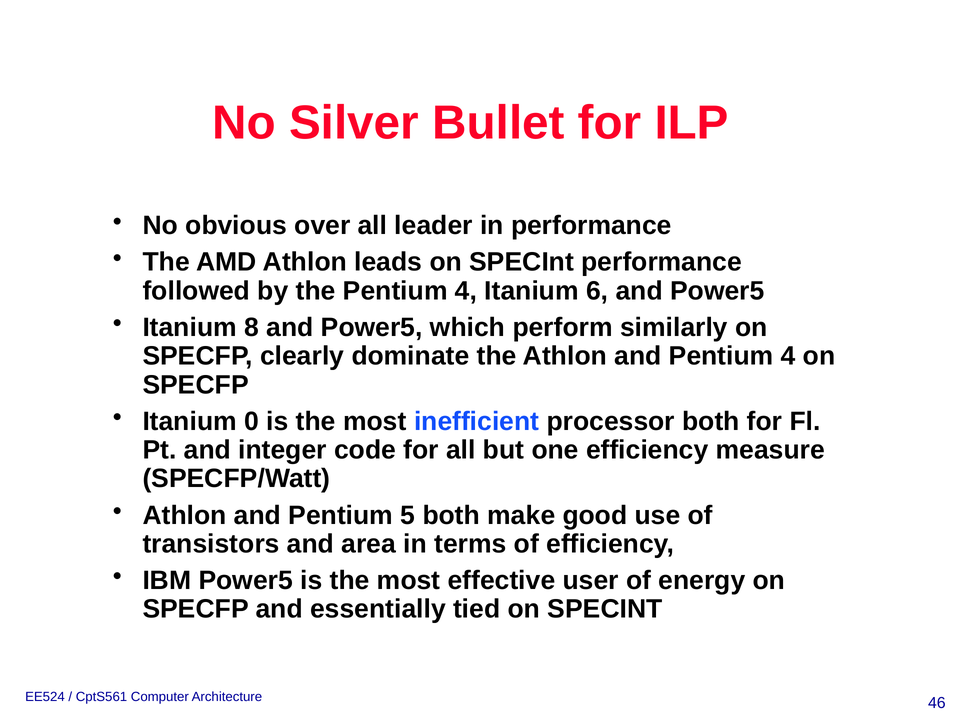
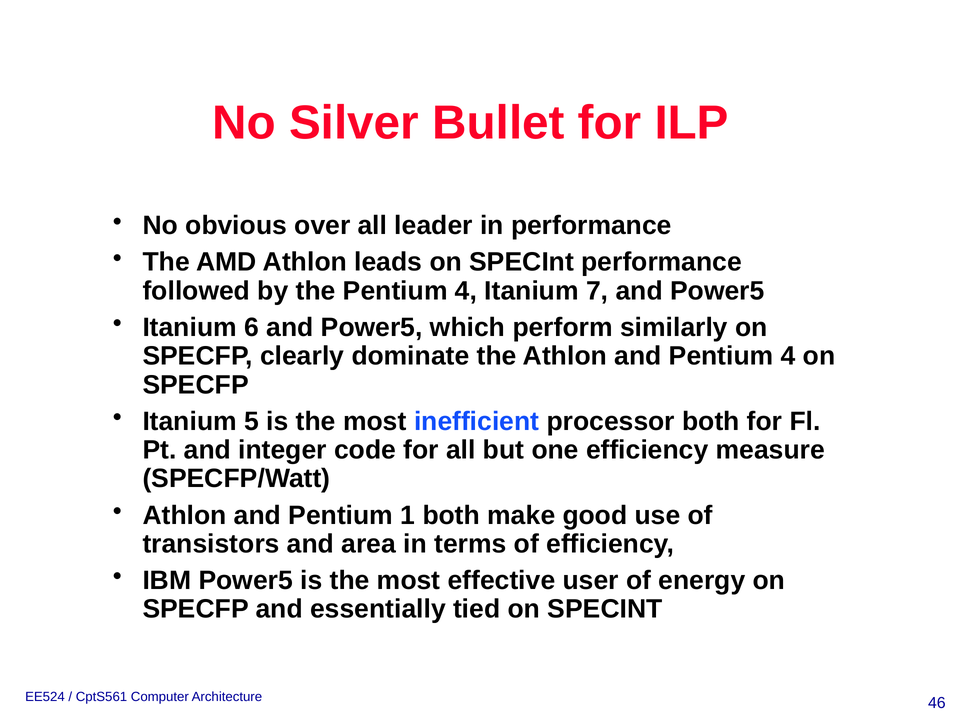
6: 6 -> 7 (597, 291)
8: 8 -> 6 (252, 327)
0: 0 -> 5 (252, 421)
5: 5 -> 1 (408, 515)
